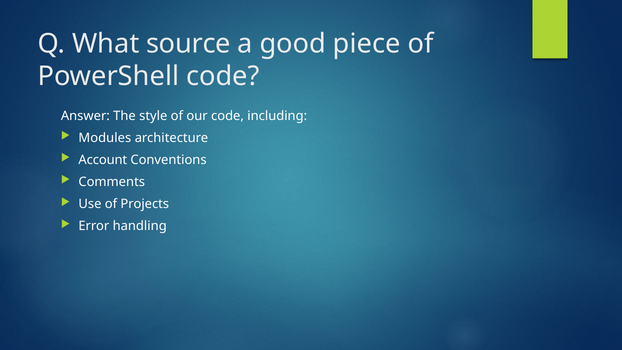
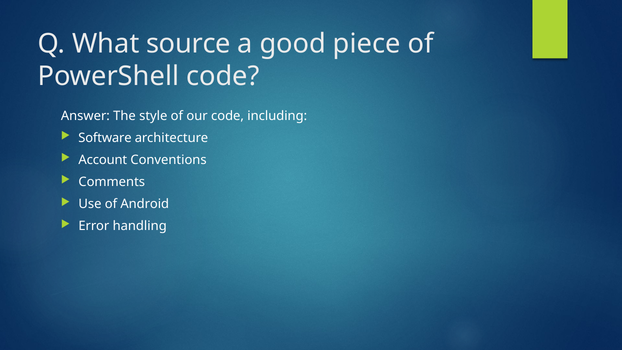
Modules: Modules -> Software (105, 138)
Projects: Projects -> Android (145, 204)
